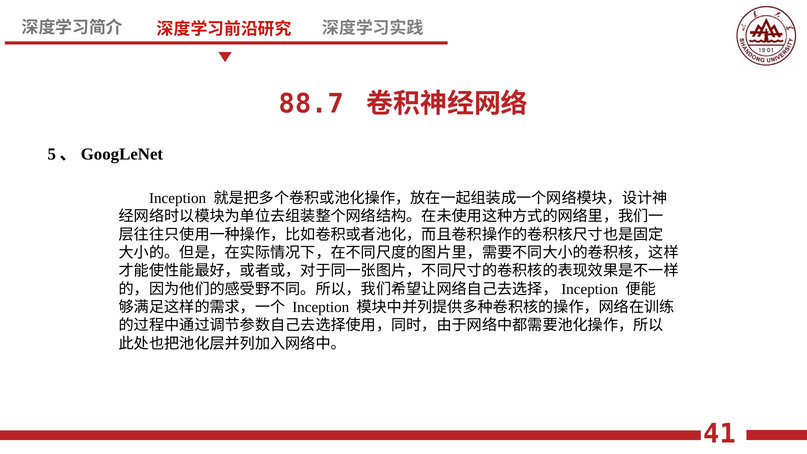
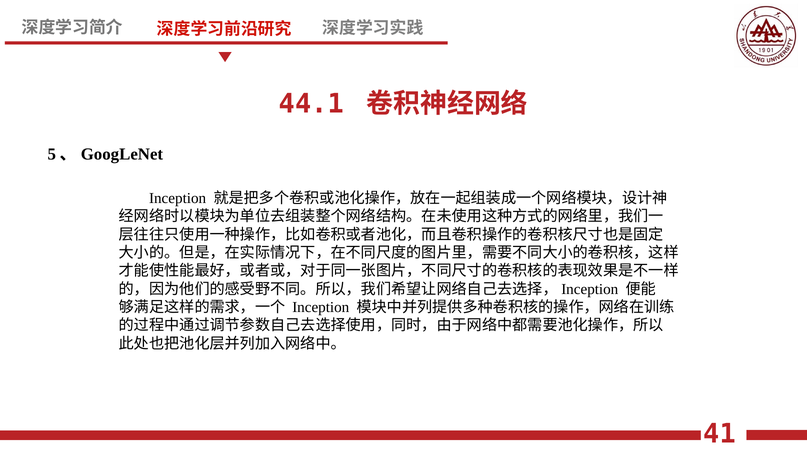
88.7: 88.7 -> 44.1 (311, 104)
